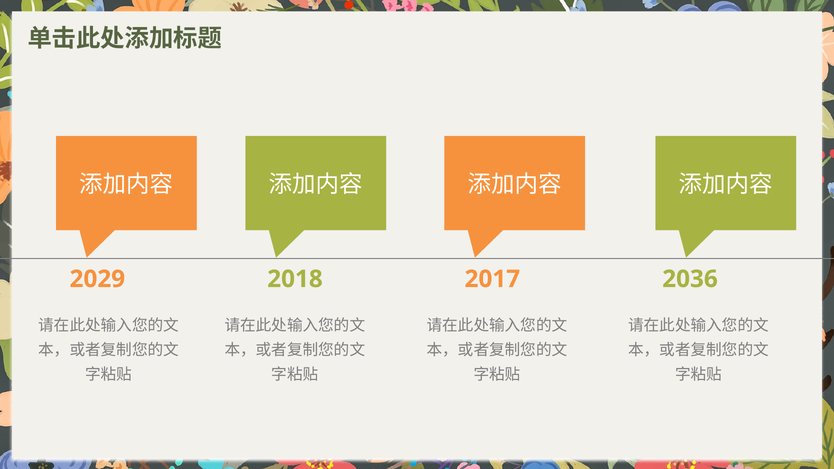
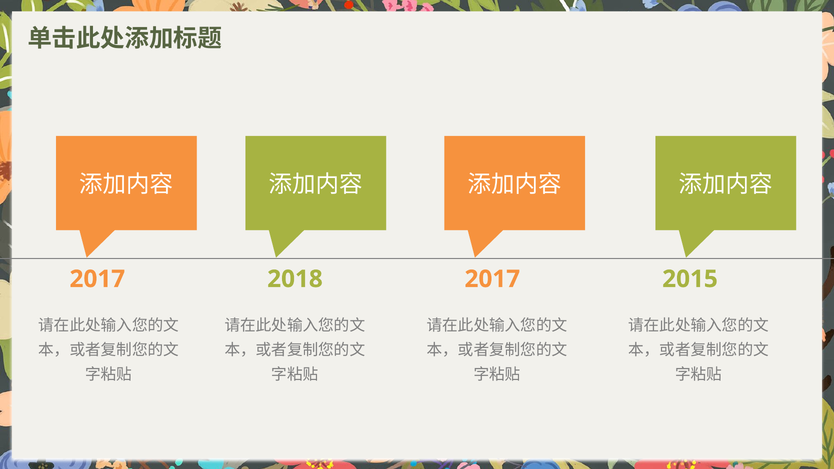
2029: 2029 -> 2017 (97, 279)
2036: 2036 -> 2015 (690, 279)
